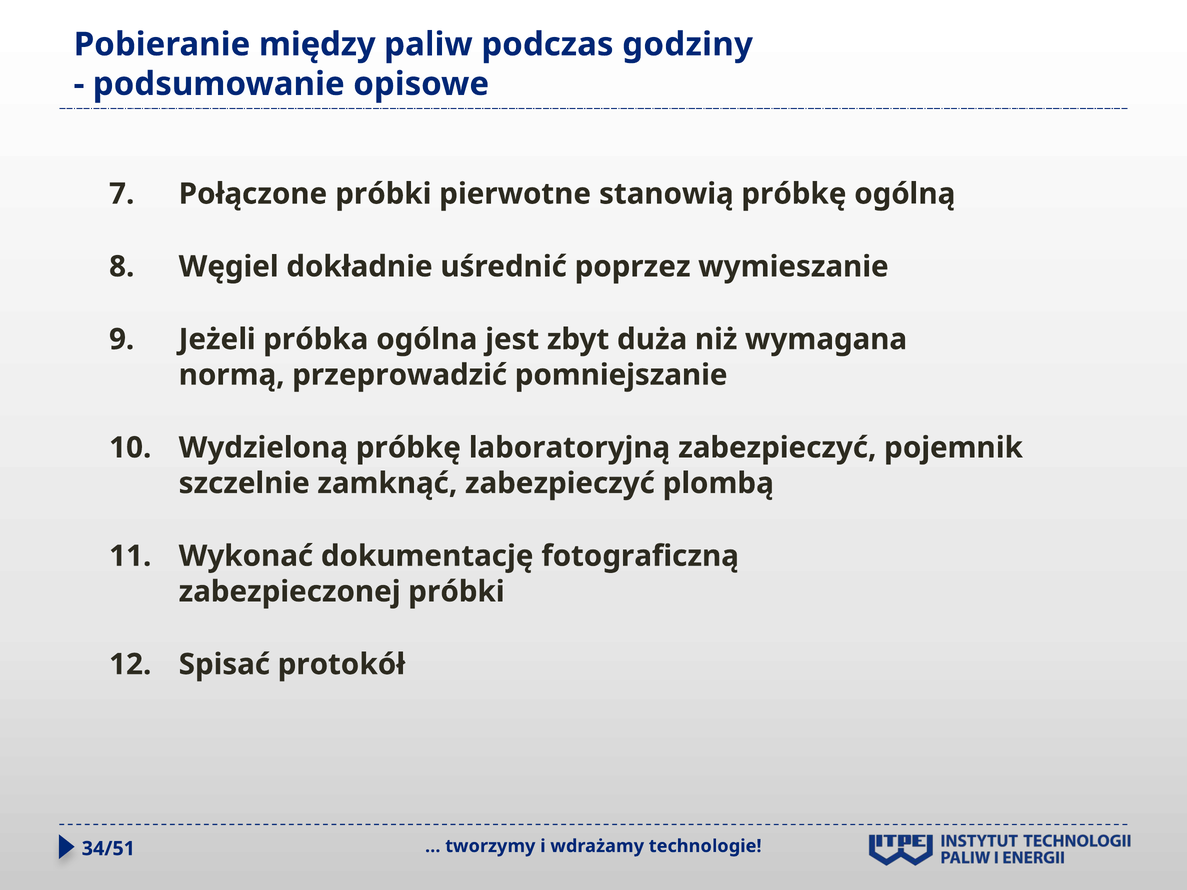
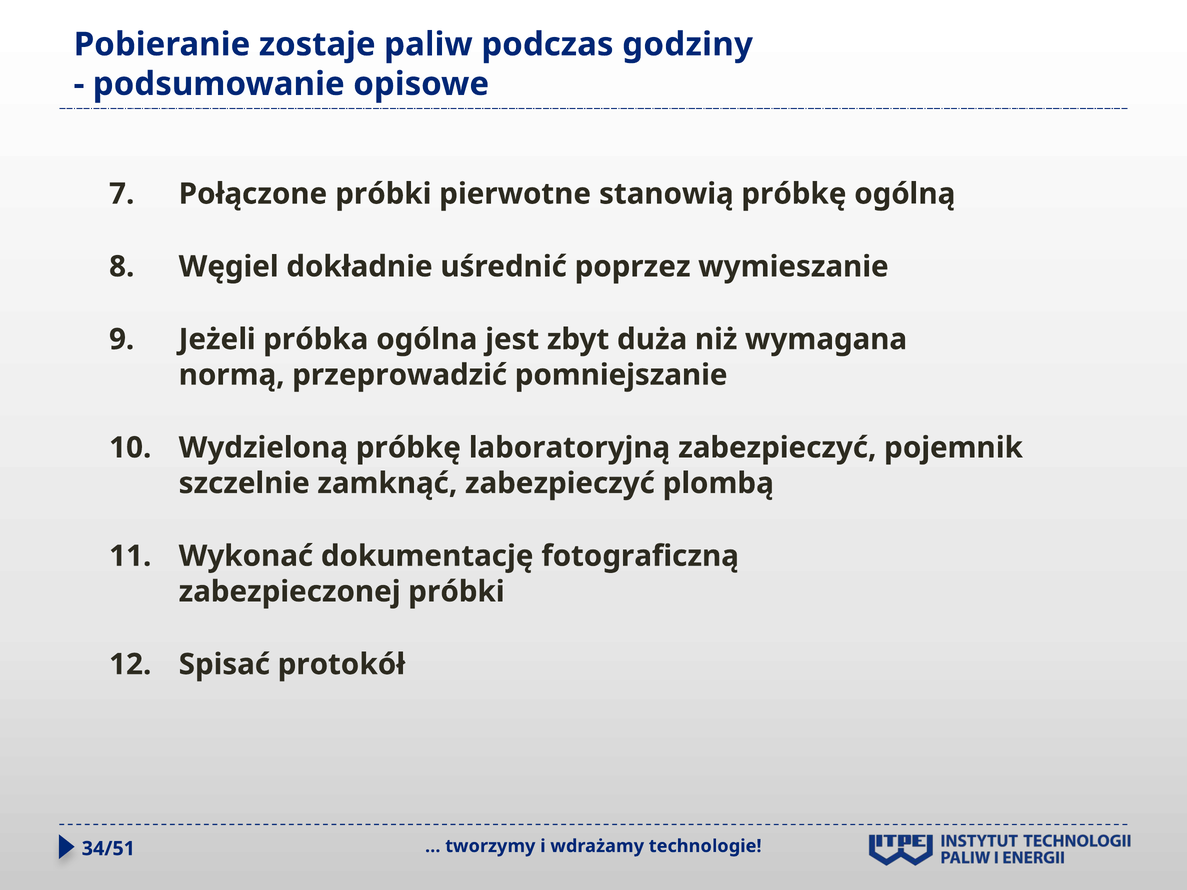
między: między -> zostaje (317, 44)
